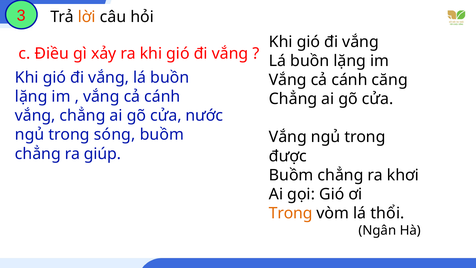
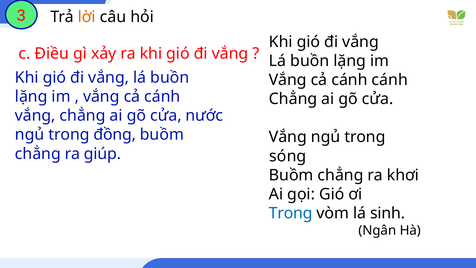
cánh căng: căng -> cánh (390, 80)
sóng: sóng -> đồng (115, 135)
được: được -> sóng (288, 156)
Trong colour: orange -> blue (291, 213)
thổi: thổi -> sinh (388, 213)
